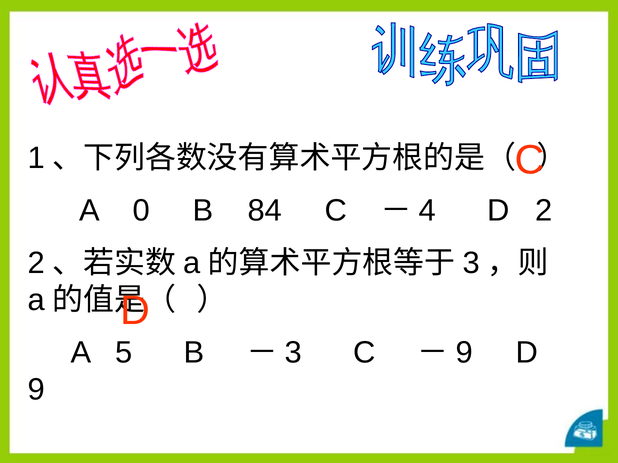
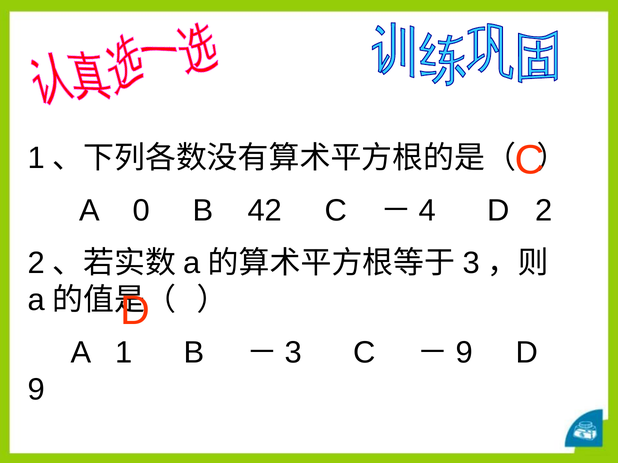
84: 84 -> 42 (265, 211)
A 5: 5 -> 1 (124, 353)
